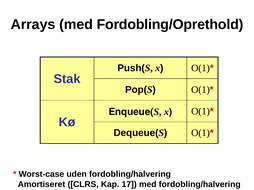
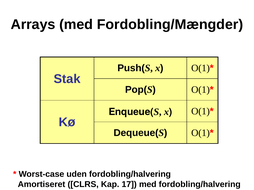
Fordobling/Oprethold: Fordobling/Oprethold -> Fordobling/Mængder (170, 24)
